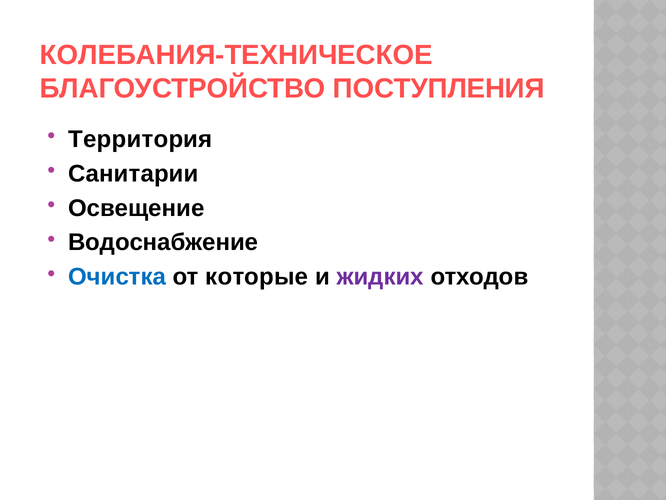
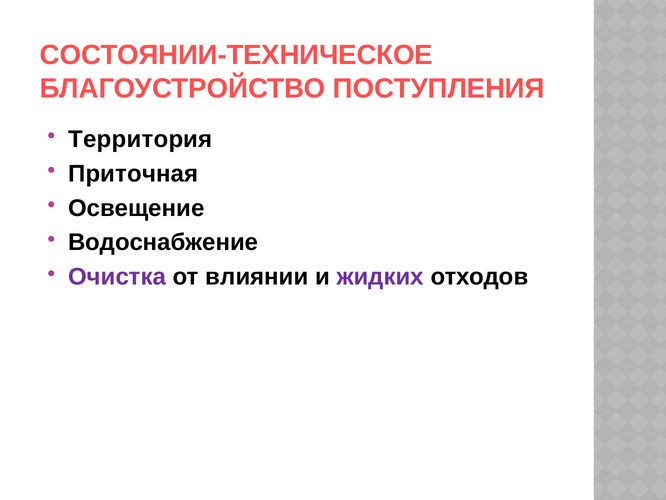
КОЛЕБАНИЯ-ТЕХНИЧЕСКОЕ: КОЛЕБАНИЯ-ТЕХНИЧЕСКОЕ -> СОСТОЯНИИ-ТЕХНИЧЕСКОЕ (236, 55)
Санитарии: Санитарии -> Приточная (133, 174)
Очистка colour: blue -> purple (117, 277)
которые: которые -> влиянии (257, 277)
